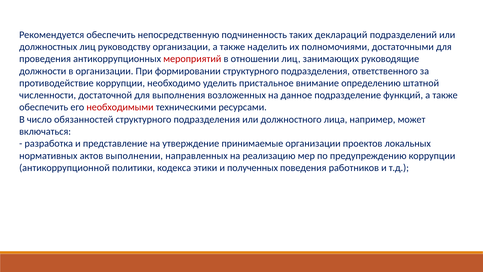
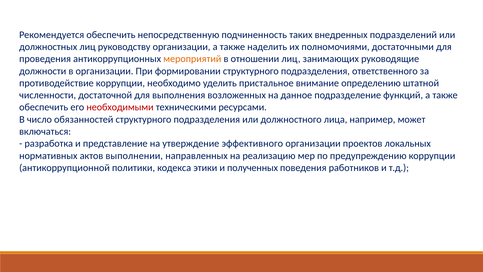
деклараций: деклараций -> внедренных (341, 35)
мероприятий colour: red -> orange (192, 59)
принимаемые: принимаемые -> эффективного (252, 143)
